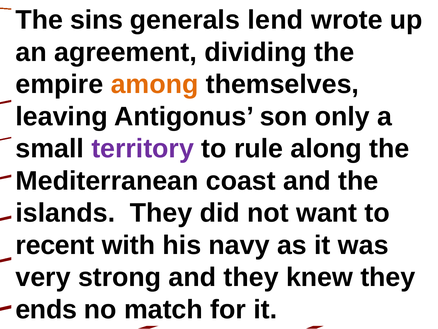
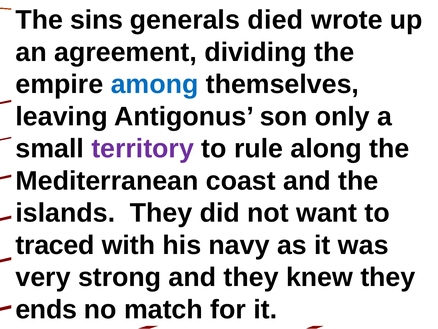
lend: lend -> died (275, 20)
among colour: orange -> blue (155, 84)
recent: recent -> traced (55, 245)
